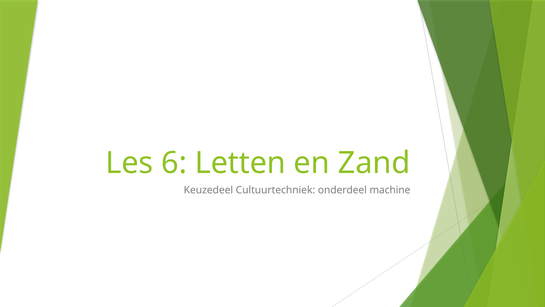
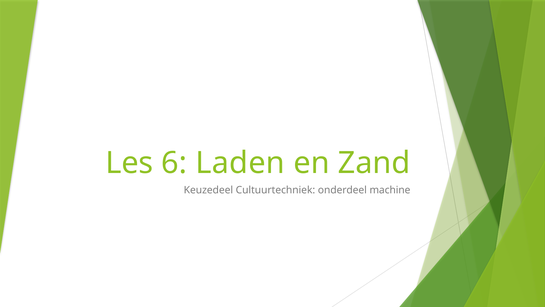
Letten: Letten -> Laden (240, 163)
